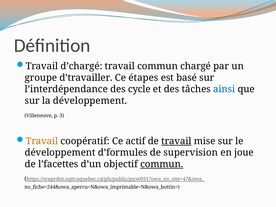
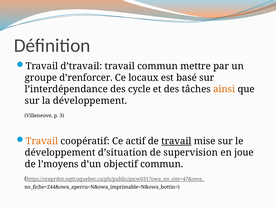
d’chargé: d’chargé -> d’travail (81, 66)
chargé: chargé -> mettre (196, 66)
d’travailler: d’travailler -> d’renforcer (86, 78)
étapes: étapes -> locaux (143, 78)
ainsi colour: blue -> orange (224, 89)
d’formules: d’formules -> d’situation (123, 153)
l’facettes: l’facettes -> l’moyens (58, 164)
commun underline: present -> none (162, 164)
